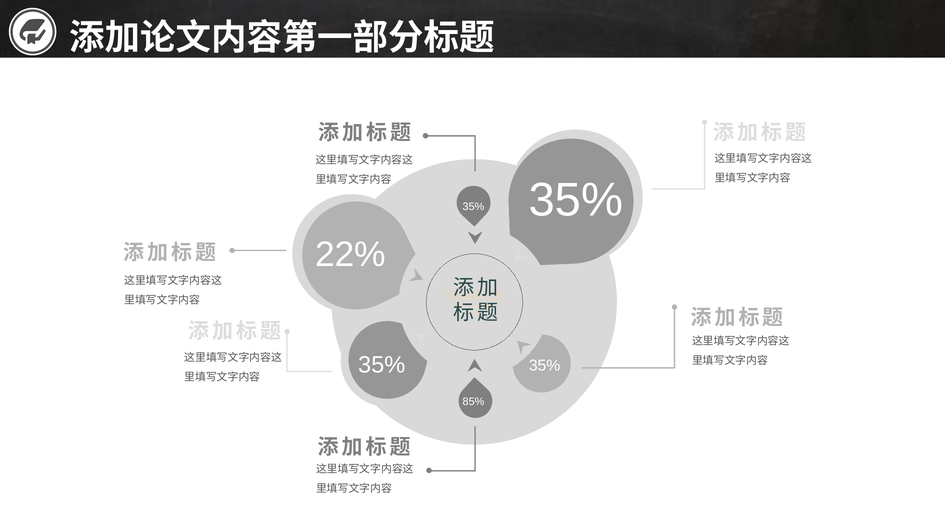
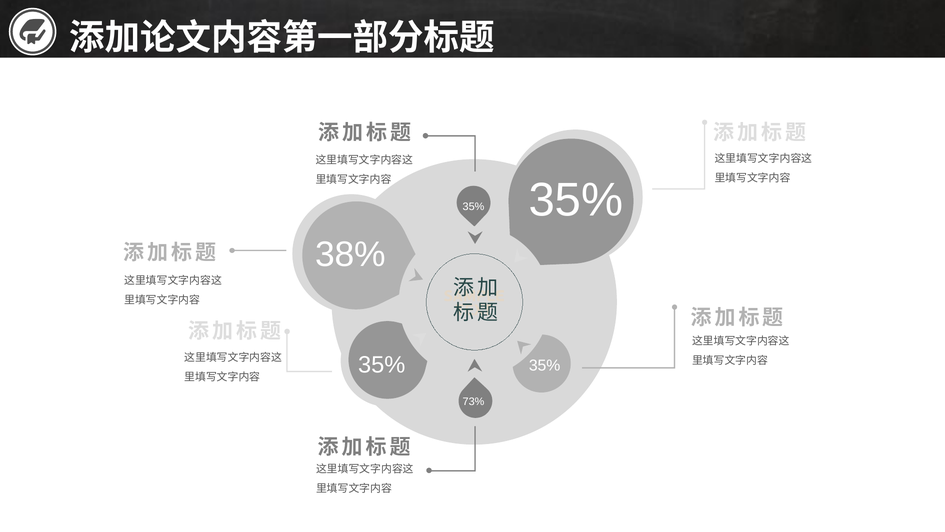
22%: 22% -> 38% (351, 254)
85%: 85% -> 73% (473, 402)
